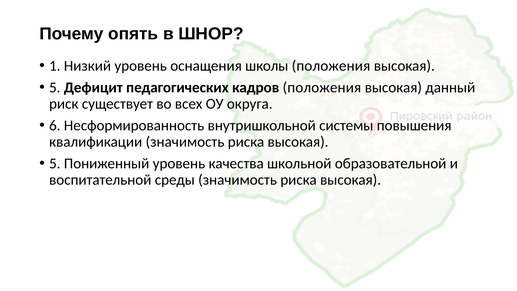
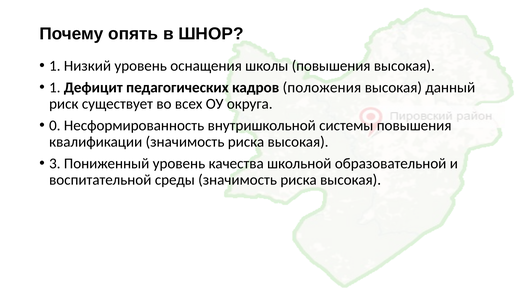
школы положения: положения -> повышения (331, 66)
5: 5 -> 1 (55, 88)
6: 6 -> 0 (55, 125)
5: 5 -> 3 (55, 163)
